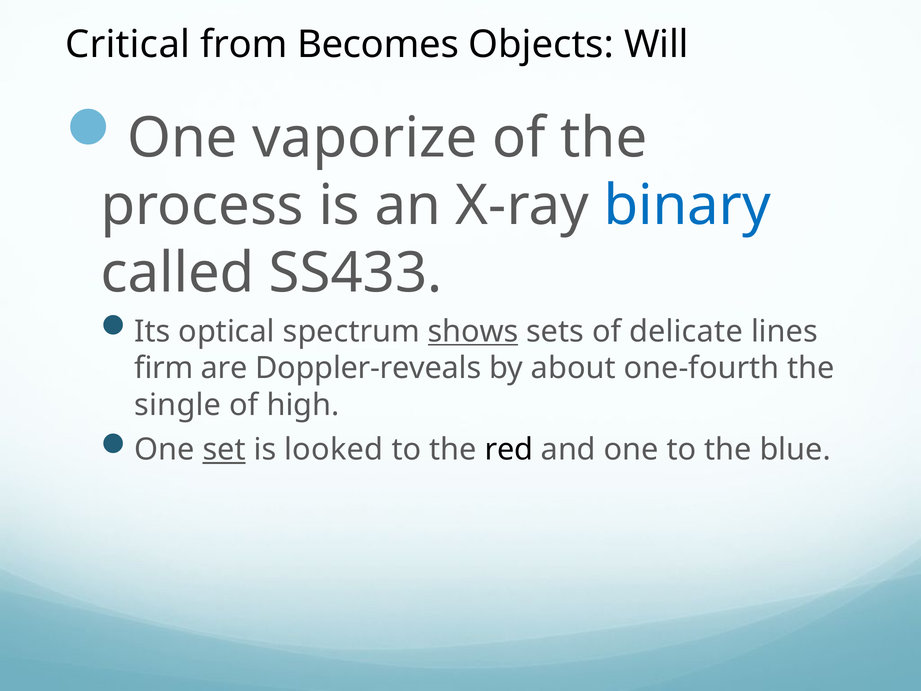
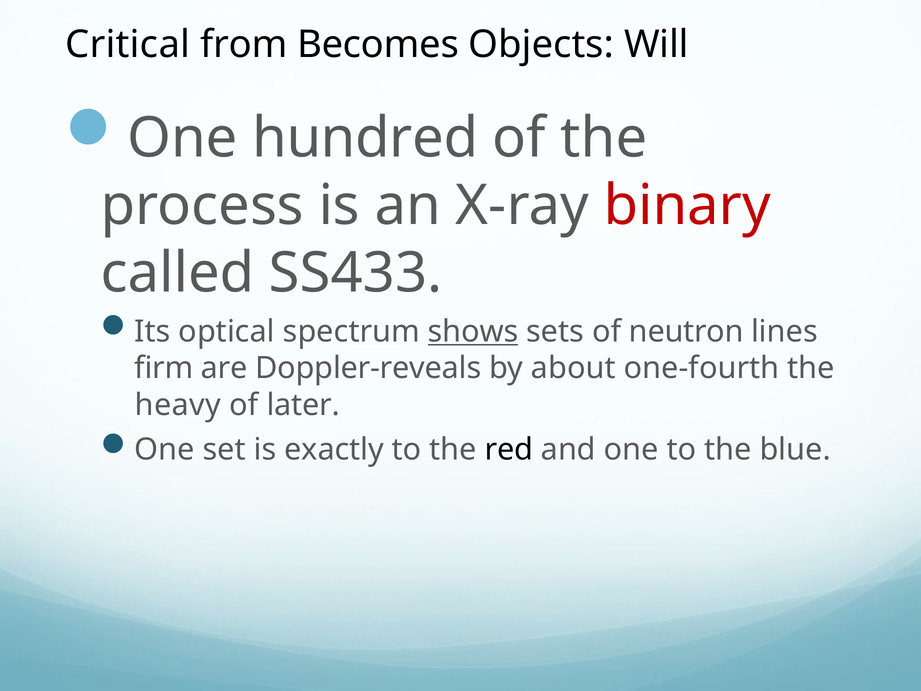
vaporize: vaporize -> hundred (365, 138)
binary colour: blue -> red (687, 206)
delicate: delicate -> neutron (686, 331)
single: single -> heavy (178, 405)
high: high -> later (303, 405)
set underline: present -> none (224, 450)
looked: looked -> exactly (334, 450)
